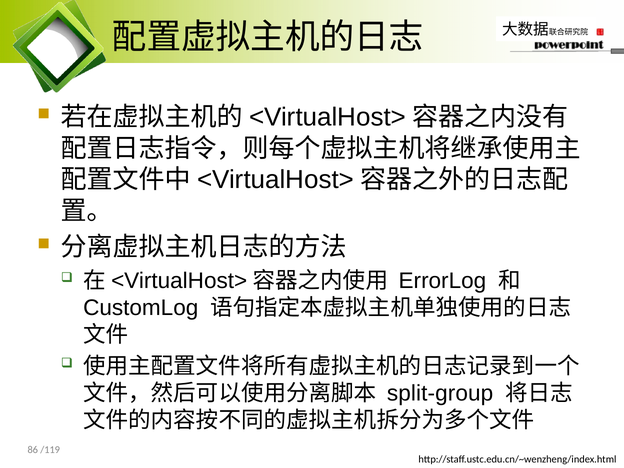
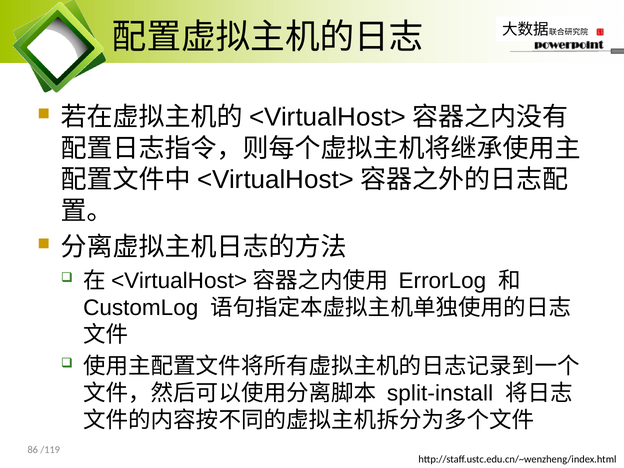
split-group: split-group -> split-install (440, 393)
